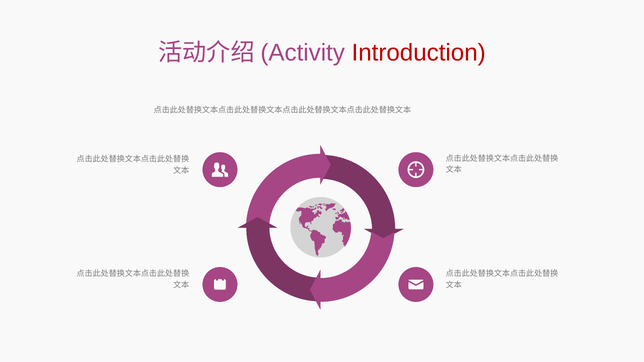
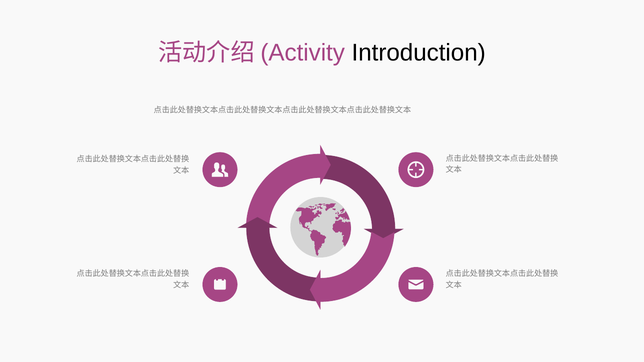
Introduction colour: red -> black (419, 53)
